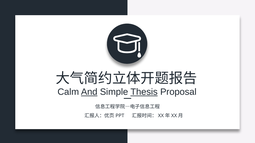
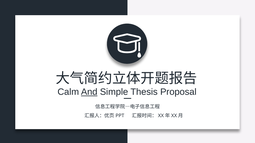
Thesis underline: present -> none (144, 92)
